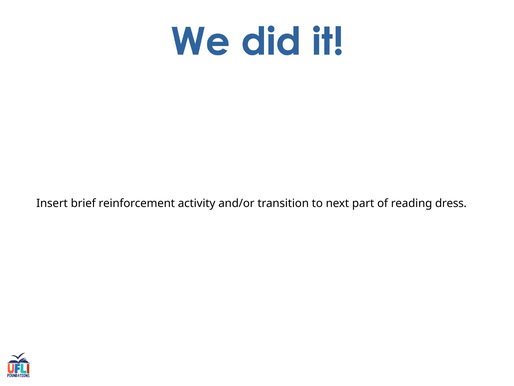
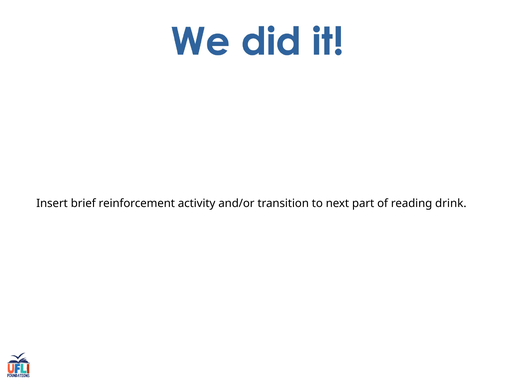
dress: dress -> drink (451, 203)
